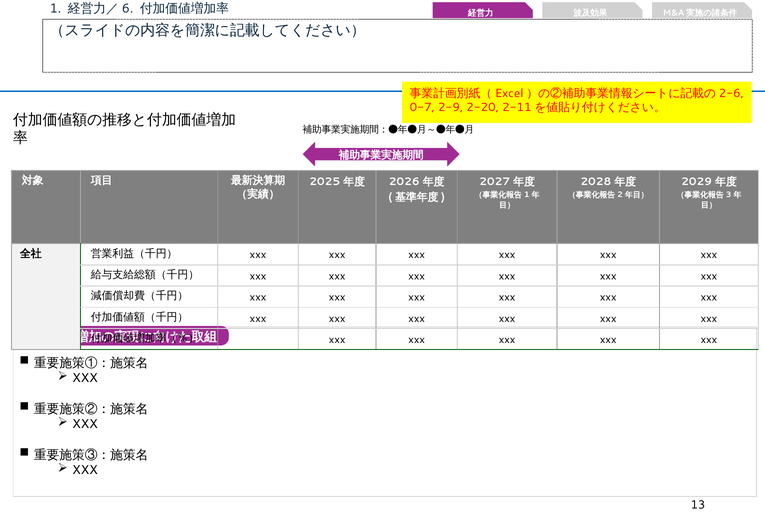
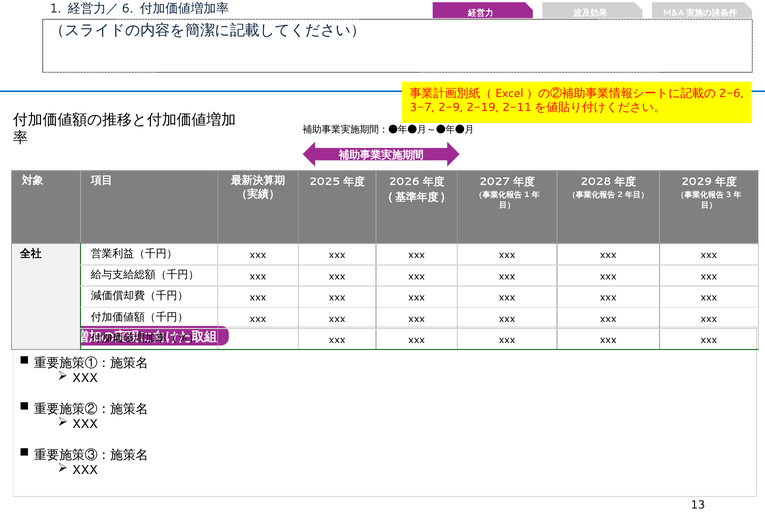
0-7: 0-7 -> 3-7 (422, 108)
2-20: 2-20 -> 2-19 (483, 108)
